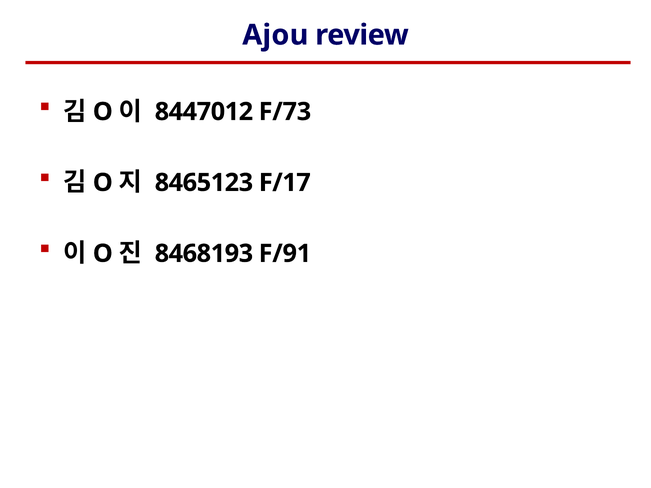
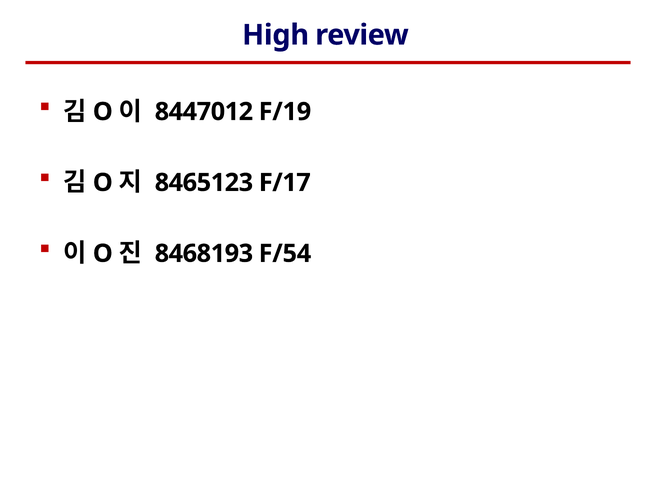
Ajou: Ajou -> High (276, 35)
F/73: F/73 -> F/19 (285, 112)
F/91: F/91 -> F/54 (285, 254)
